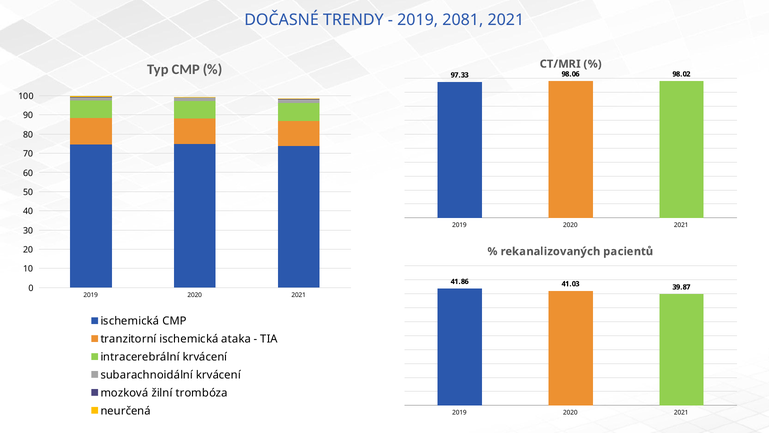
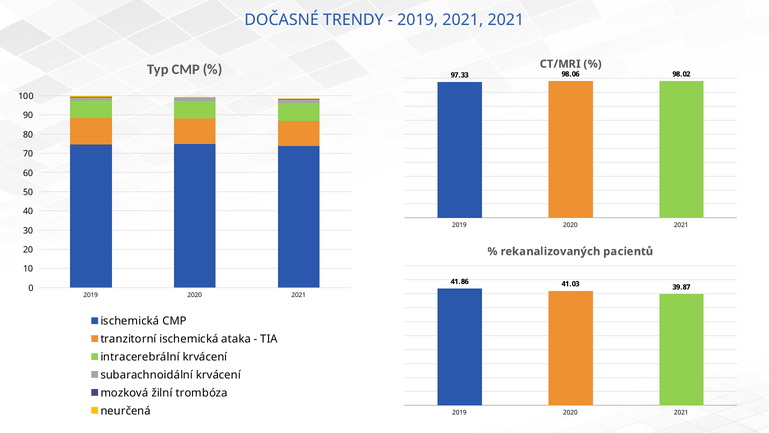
2019 2081: 2081 -> 2021 (463, 20)
